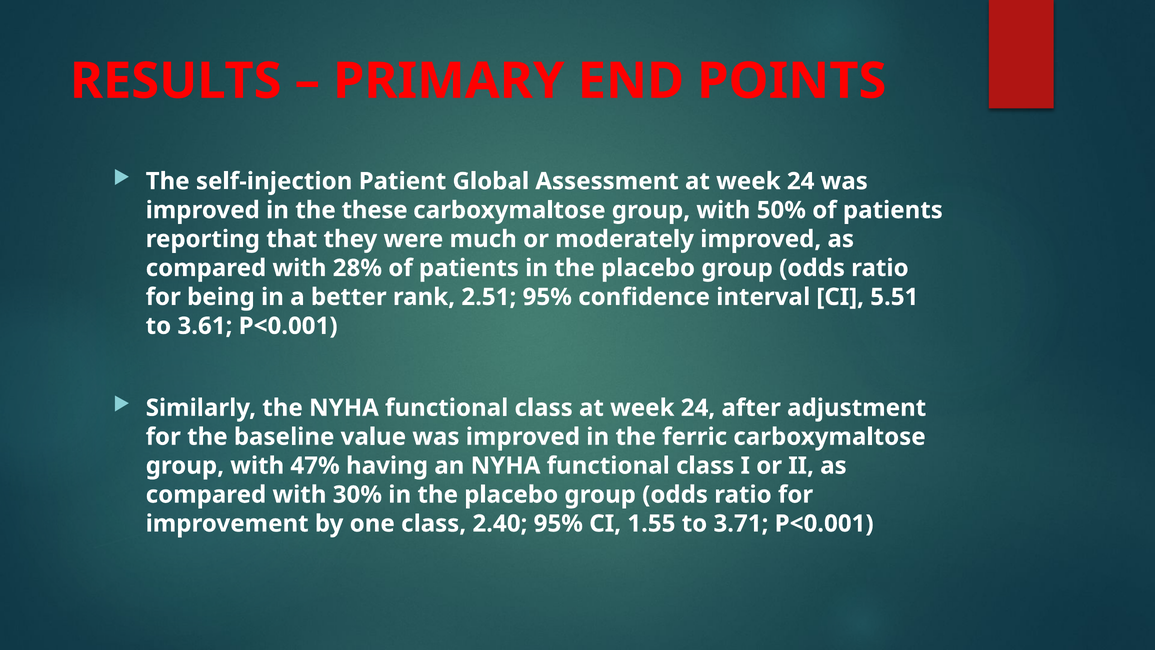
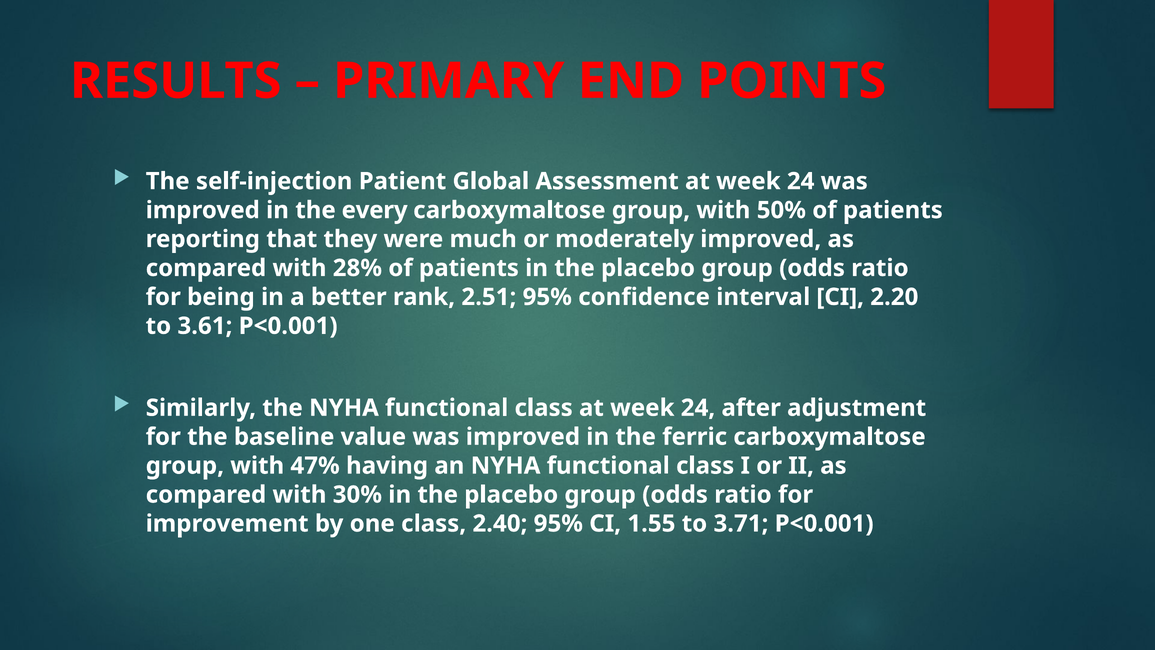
these: these -> every (375, 210)
5.51: 5.51 -> 2.20 (894, 297)
